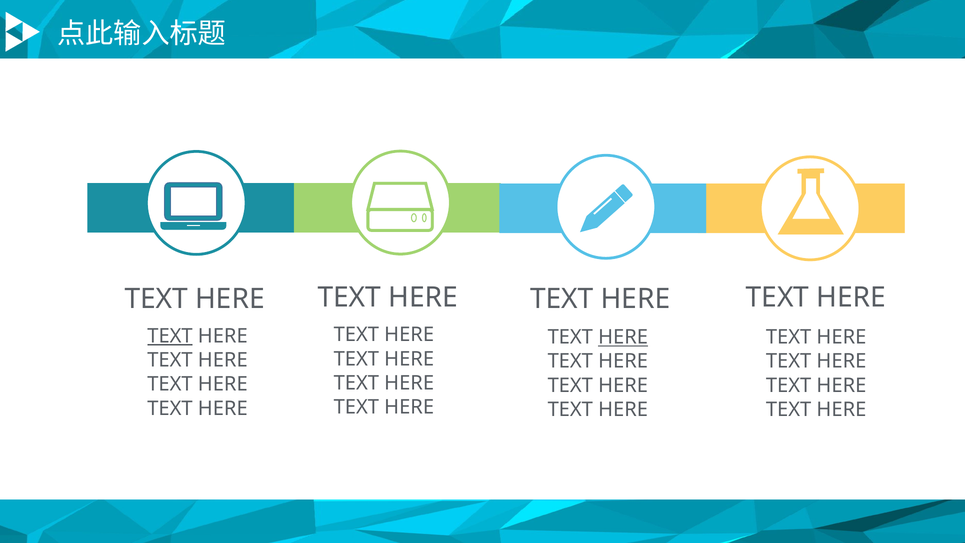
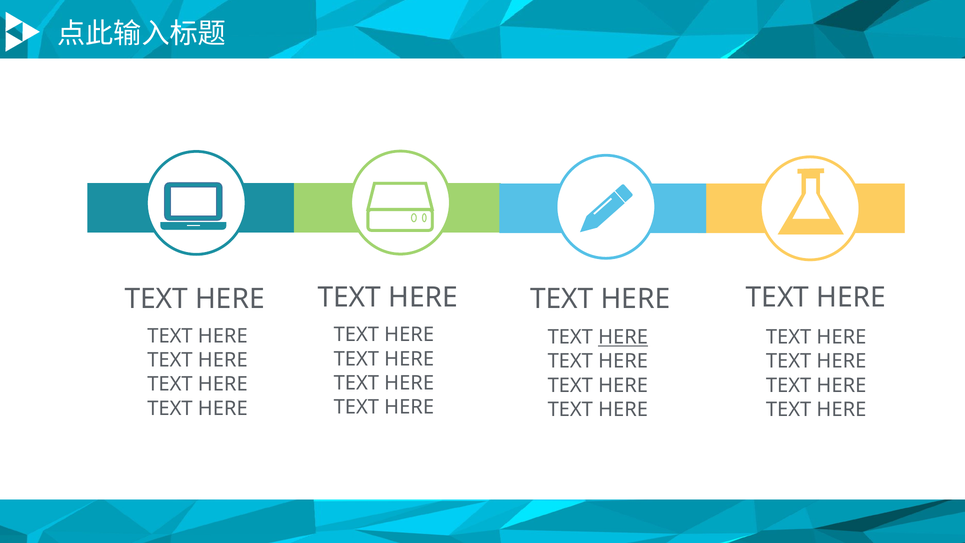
TEXT underline: present -> none (170, 336)
